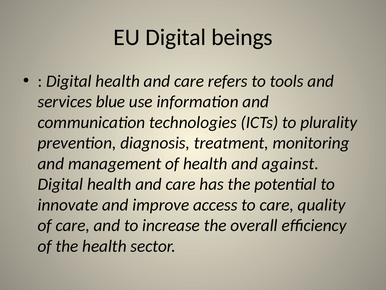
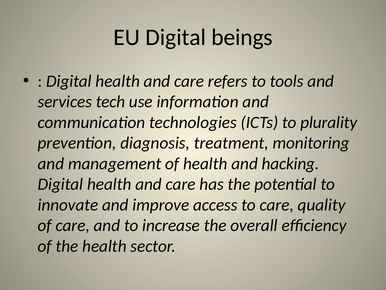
blue: blue -> tech (111, 102)
against: against -> hacking (290, 163)
